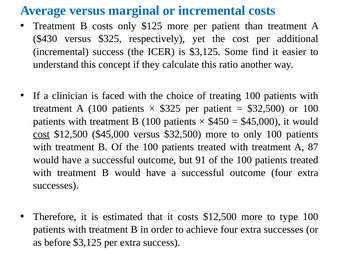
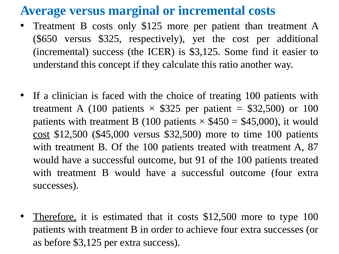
$430: $430 -> $650 (45, 39)
to only: only -> time (253, 134)
Therefore underline: none -> present (55, 217)
